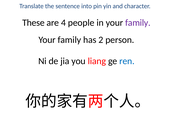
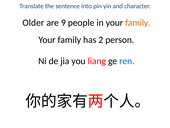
These: These -> Older (33, 23)
4: 4 -> 9 (63, 23)
family colour: purple -> orange (138, 23)
